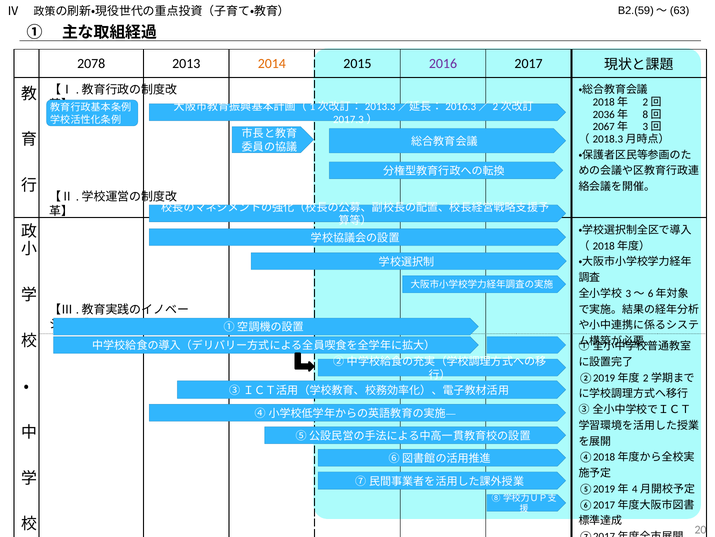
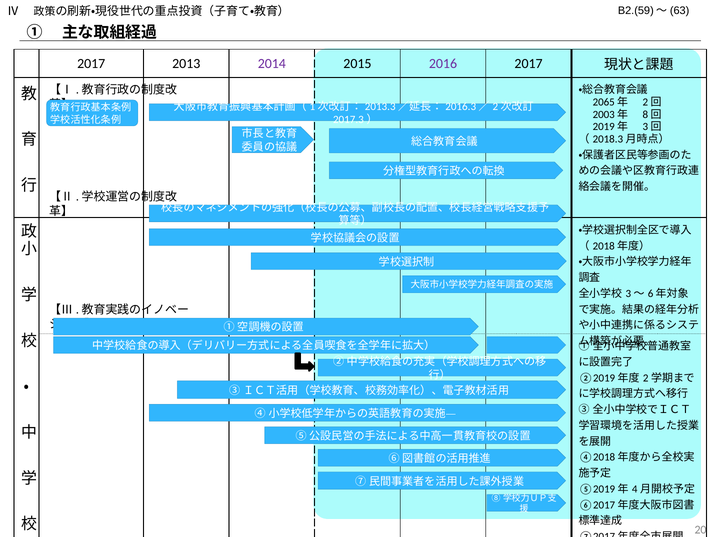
2078: 2078 -> 2017 (91, 63)
2014 colour: orange -> purple (272, 63)
2018: 2018 -> 2065 (604, 102)
2036: 2036 -> 2003 (604, 114)
2067: 2067 -> 2019 (604, 127)
